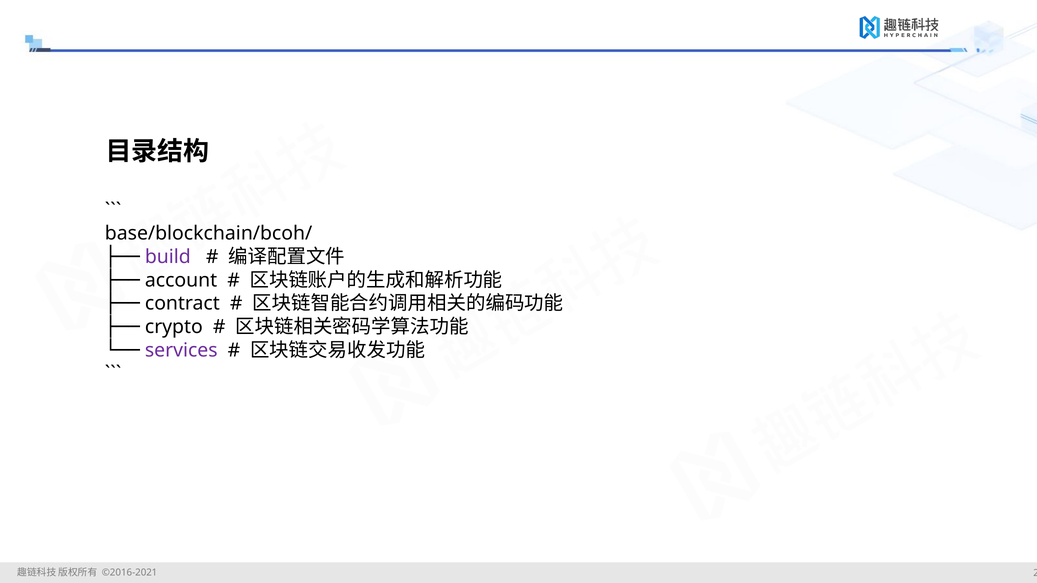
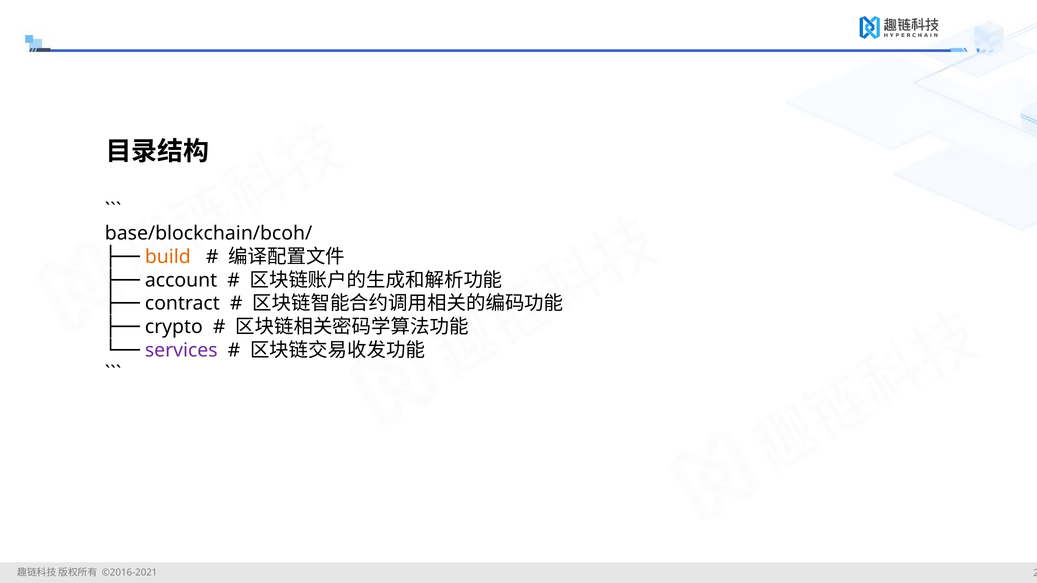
build colour: purple -> orange (168, 257)
